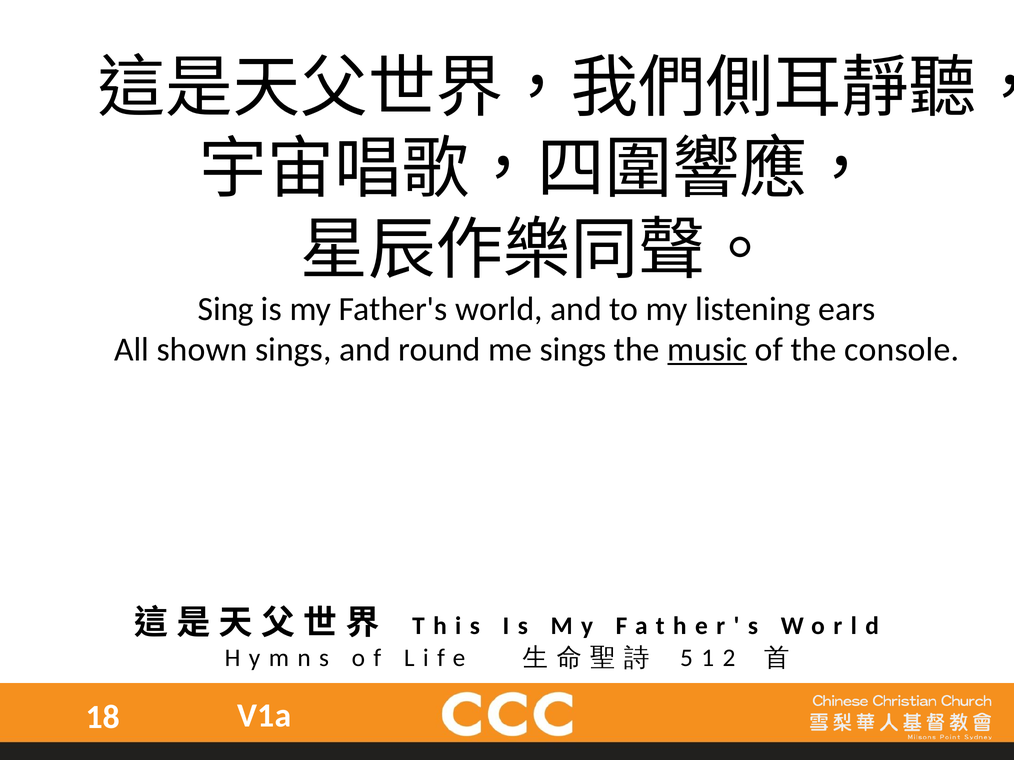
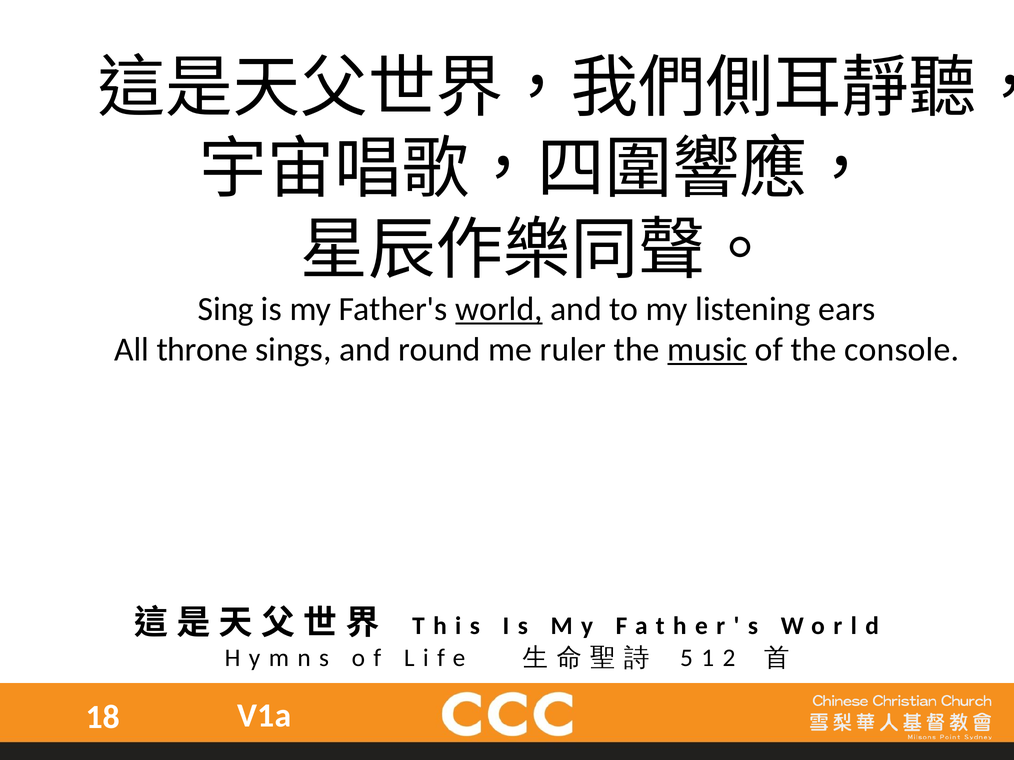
world underline: none -> present (499, 309)
shown: shown -> throne (202, 350)
me sings: sings -> ruler (573, 350)
